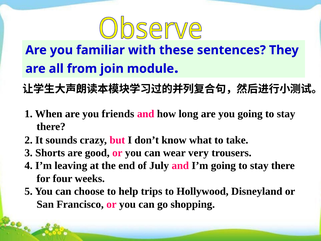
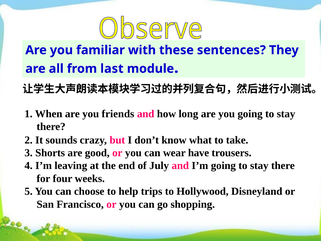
join: join -> last (112, 69)
very: very -> have (199, 153)
